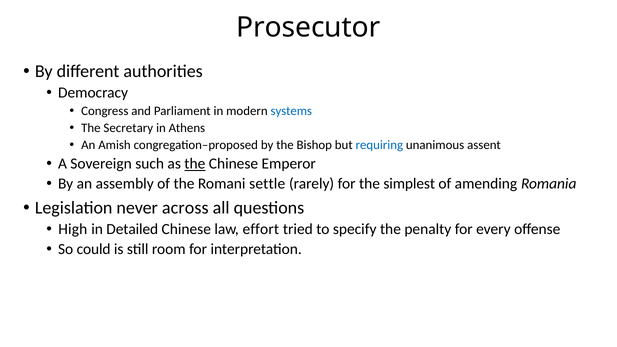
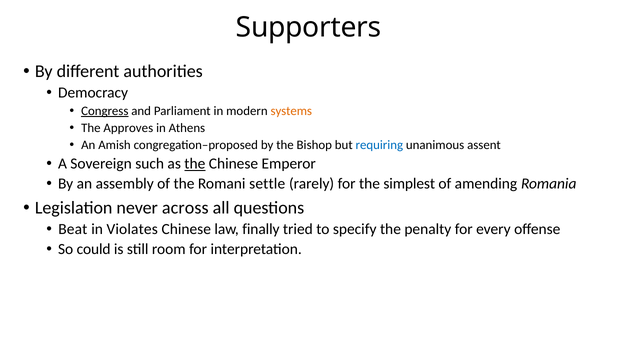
Prosecutor: Prosecutor -> Supporters (309, 27)
Congress underline: none -> present (105, 111)
systems colour: blue -> orange (291, 111)
Secretary: Secretary -> Approves (128, 128)
High: High -> Beat (73, 229)
Detailed: Detailed -> Violates (132, 229)
effort: effort -> finally (261, 229)
